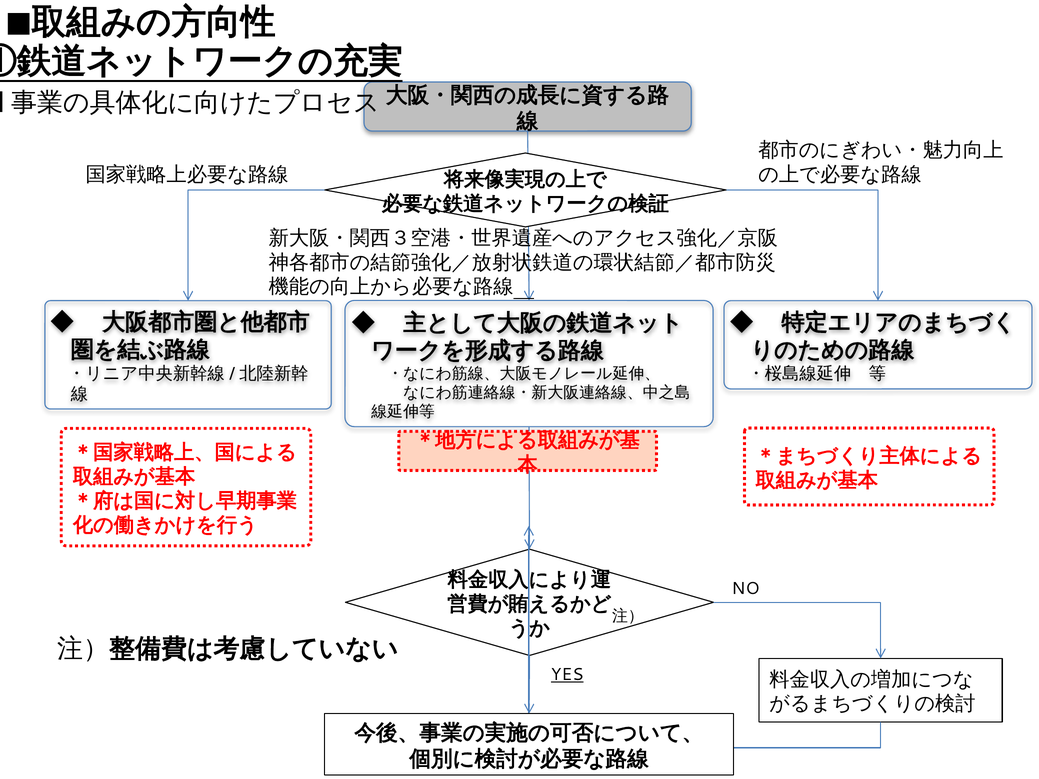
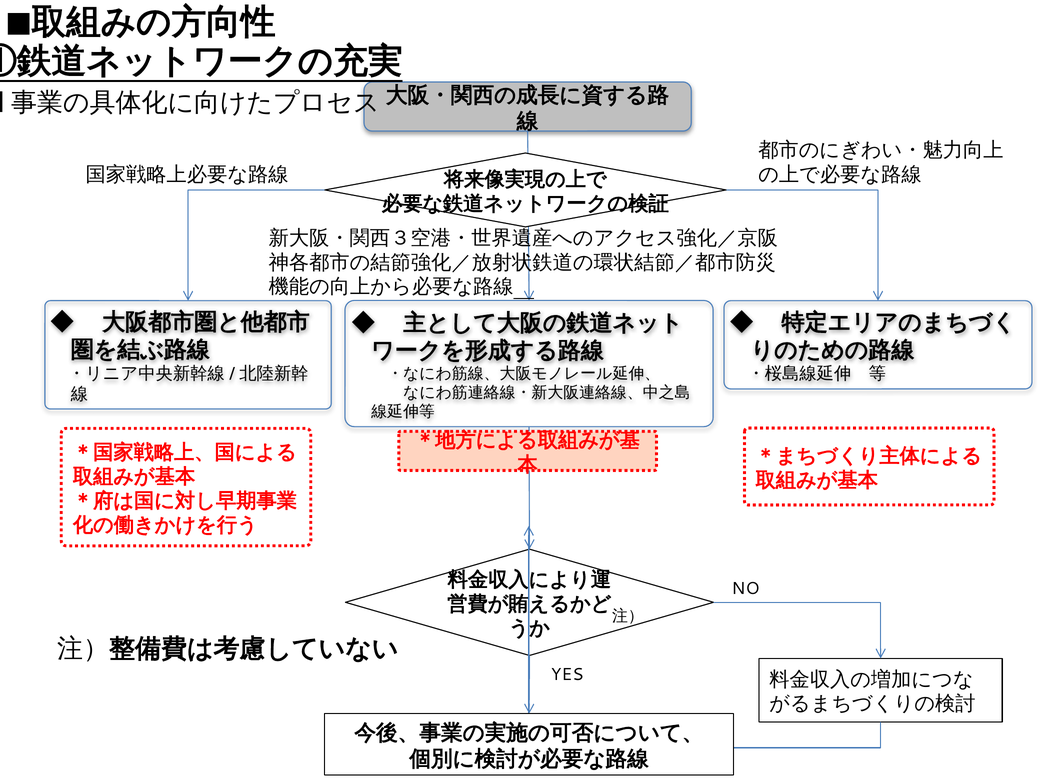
YES underline: present -> none (567, 675)
